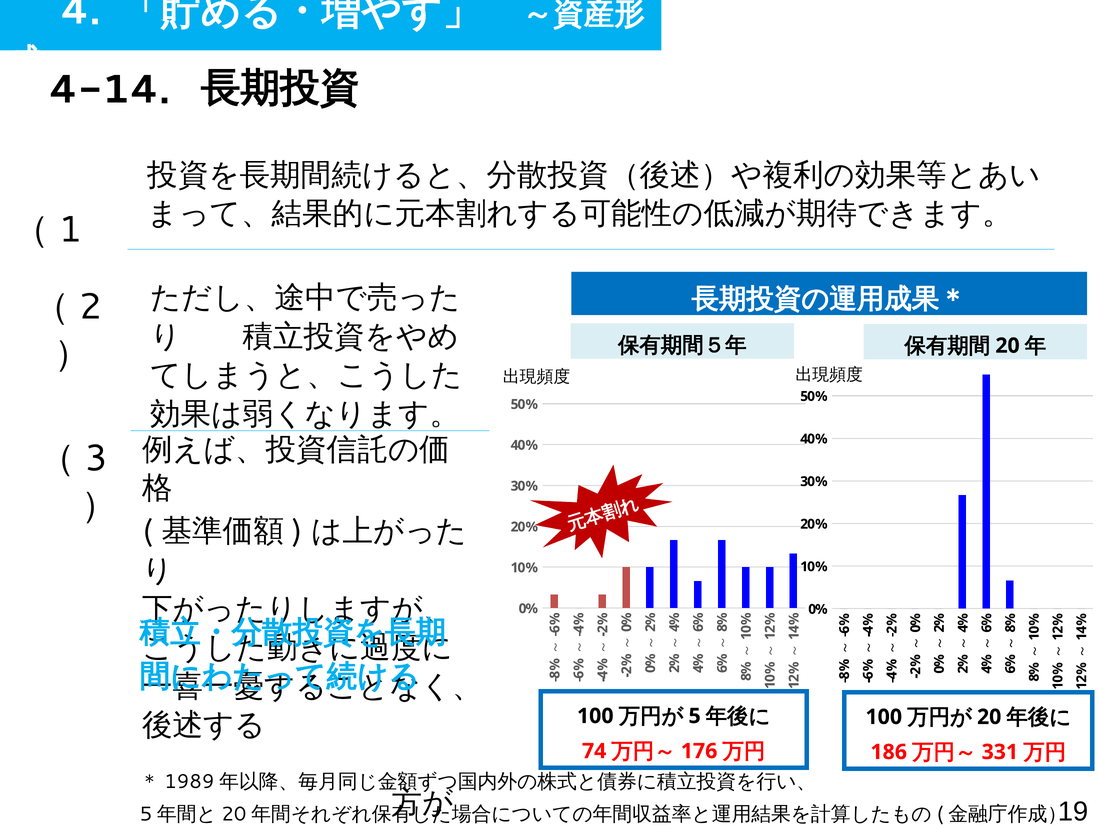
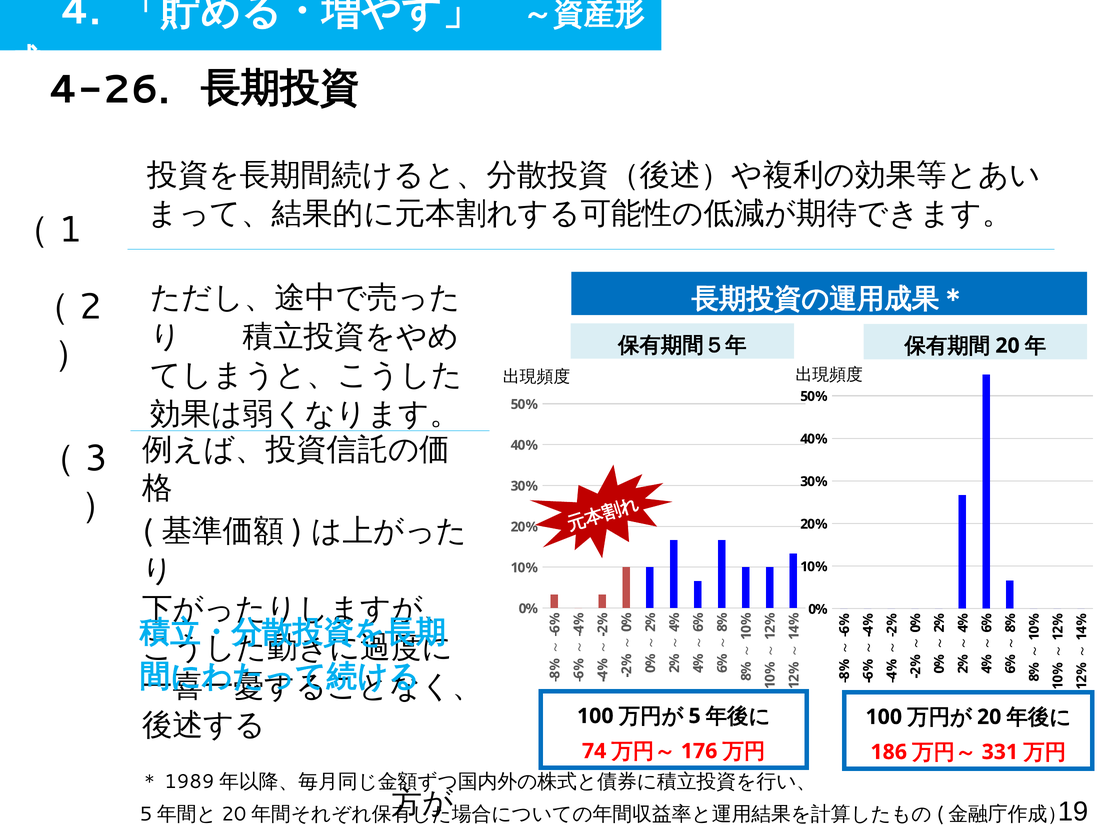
4-14: 4-14 -> 4-26 (109, 90)
